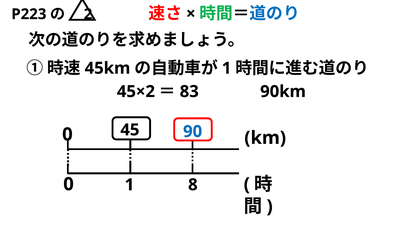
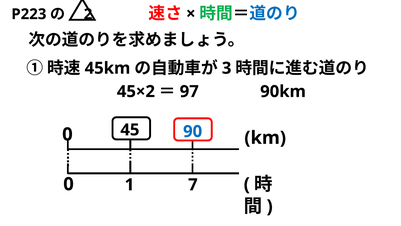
1: 1 -> 3 (227, 68)
83: 83 -> 97 (189, 91)
8: 8 -> 7 (193, 184)
